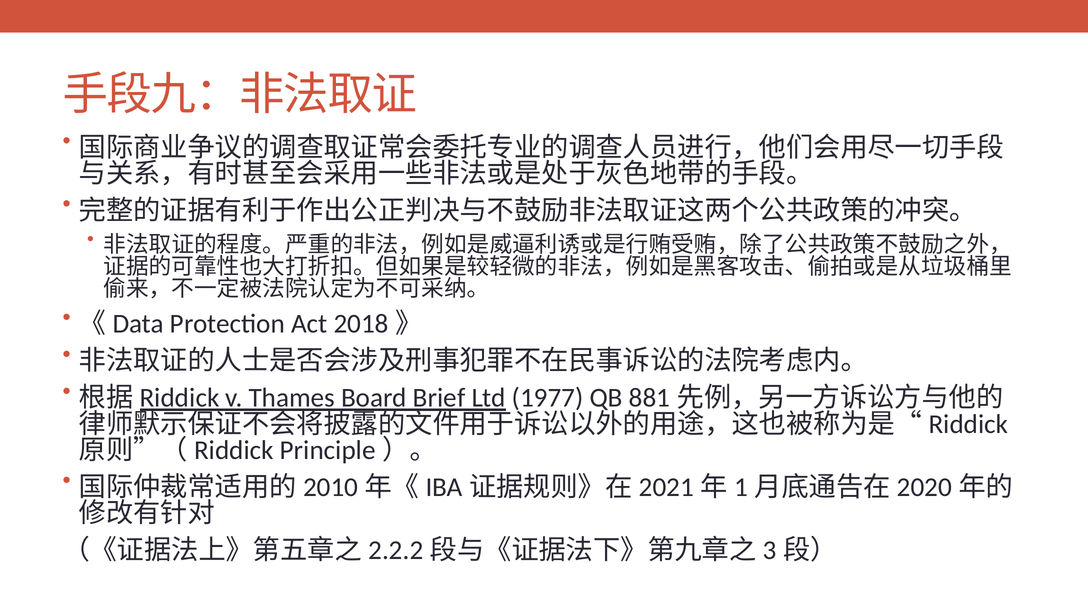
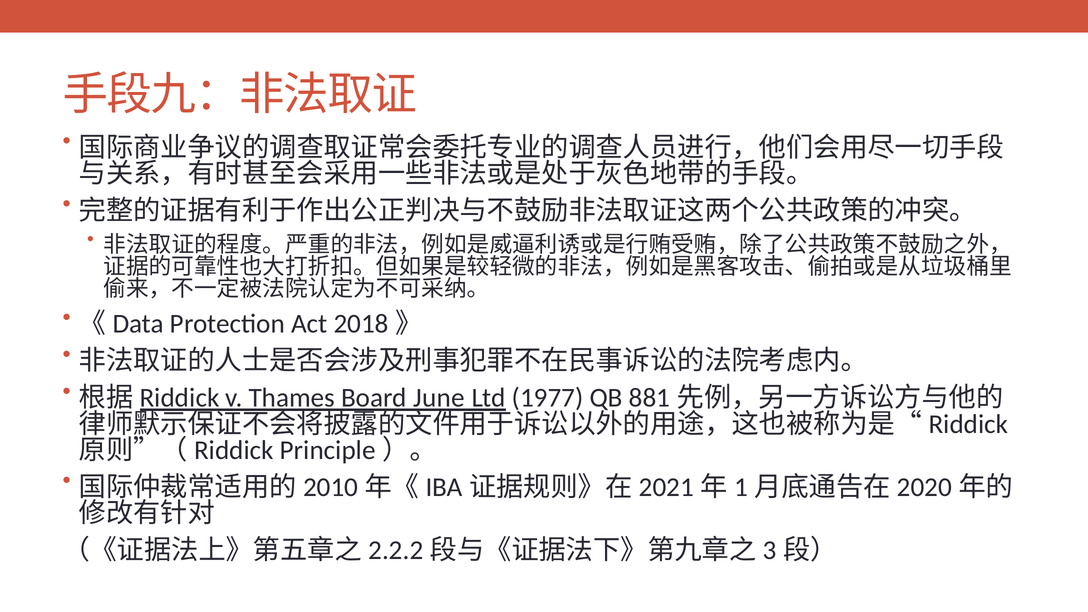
Brief: Brief -> June (439, 398)
